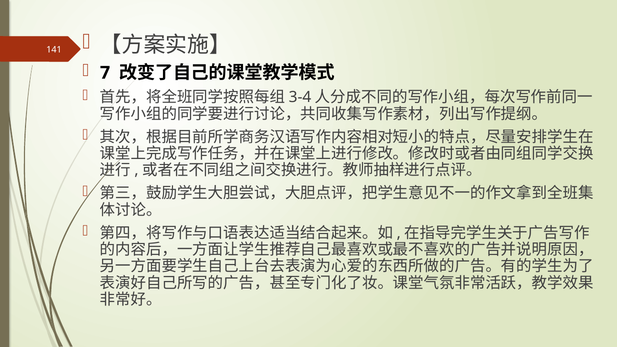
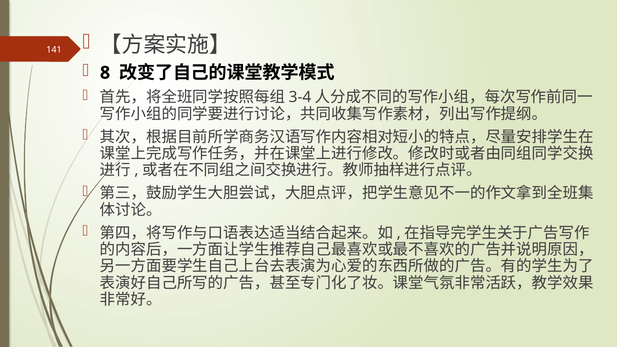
7: 7 -> 8 (105, 73)
